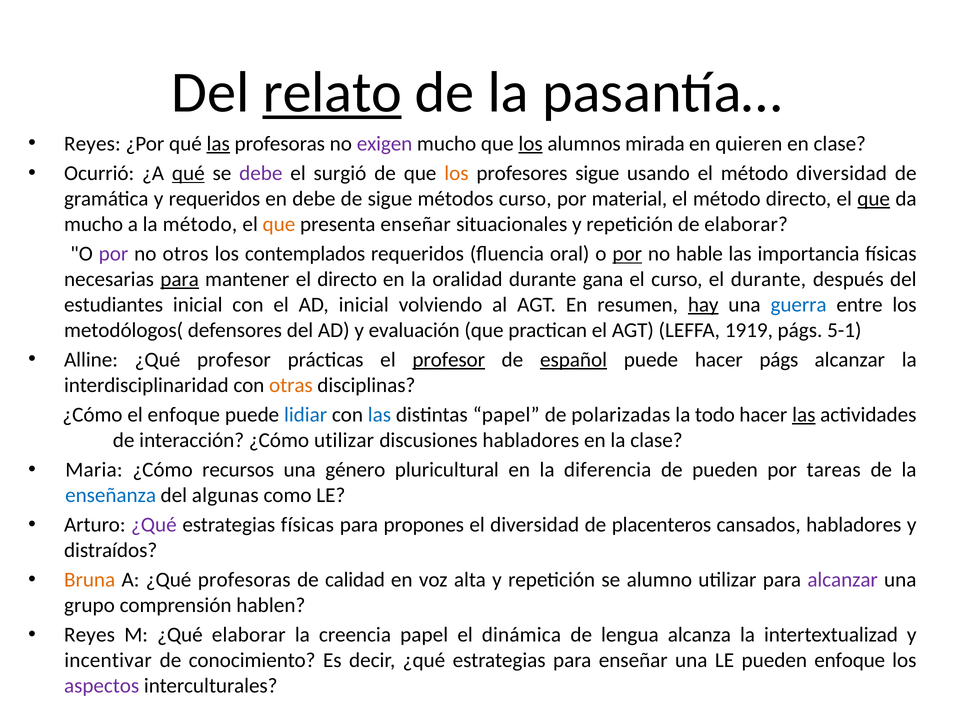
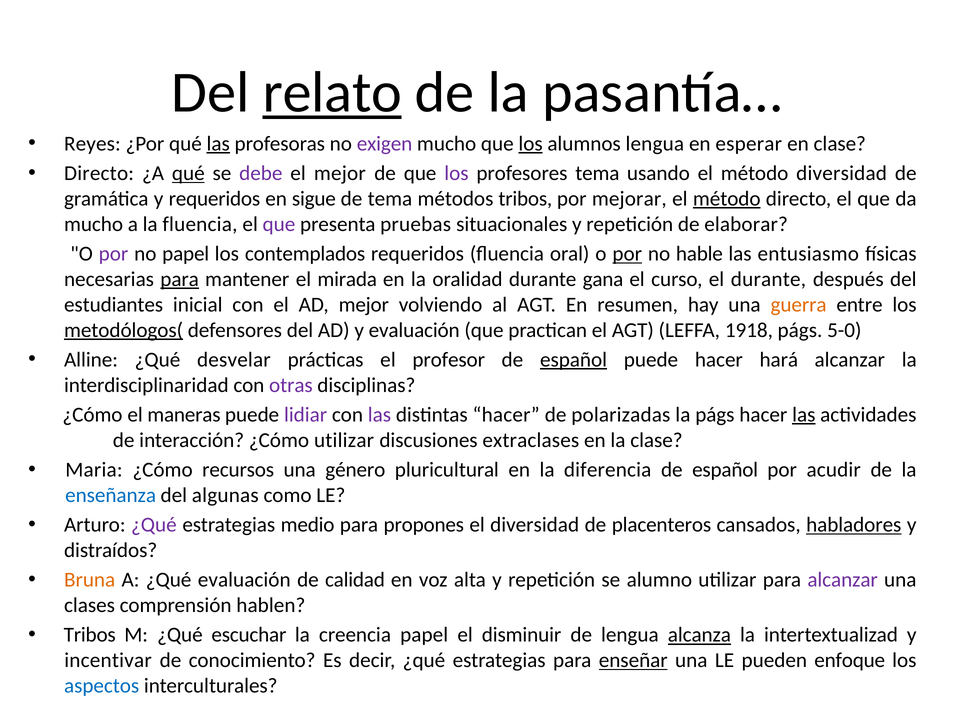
alumnos mirada: mirada -> lengua (655, 144)
quieren: quieren -> esperar (749, 144)
Ocurrió: Ocurrió -> Directo (99, 173)
el surgió: surgió -> mejor (340, 173)
los colour: orange -> purple (456, 173)
profesores sigue: sigue -> tema (597, 173)
en debe: debe -> sigue (314, 199)
de sigue: sigue -> tema (390, 199)
métodos curso: curso -> tribos (525, 199)
material: material -> mejorar (629, 199)
método underline: none -> present (727, 199)
que underline: present -> none (874, 199)
la método: método -> fluencia (200, 224)
que colour: orange -> purple (279, 224)
presenta enseñar: enseñar -> pruebas (416, 224)
no otros: otros -> papel (186, 254)
importancia: importancia -> entusiasmo (808, 254)
el directo: directo -> mirada (347, 279)
AD inicial: inicial -> mejor (364, 305)
hay underline: present -> none (703, 305)
guerra colour: blue -> orange (799, 305)
metodólogos( underline: none -> present (124, 330)
1919: 1919 -> 1918 (749, 330)
5-1: 5-1 -> 5-0 (844, 330)
¿Qué profesor: profesor -> desvelar (234, 360)
profesor underline: present -> none (449, 360)
hacer págs: págs -> hará (779, 360)
otras colour: orange -> purple (291, 385)
el enfoque: enfoque -> maneras (184, 415)
lidiar colour: blue -> purple (306, 415)
las colour: blue -> purple (379, 415)
distintas papel: papel -> hacer (506, 415)
la todo: todo -> págs (715, 415)
discusiones habladores: habladores -> extraclases (531, 440)
pueden: pueden -> español (725, 470)
tareas: tareas -> acudir (834, 470)
estrategias físicas: físicas -> medio (308, 525)
habladores underline: none -> present (854, 525)
¿Qué profesoras: profesoras -> evaluación (244, 580)
grupo: grupo -> clases (90, 606)
Reyes: Reyes -> Tribos (90, 635)
¿Qué elaborar: elaborar -> escuchar (249, 635)
dinámica: dinámica -> disminuir (522, 635)
alcanza underline: none -> present (699, 635)
enseñar underline: none -> present (633, 661)
aspectos colour: purple -> blue (102, 686)
